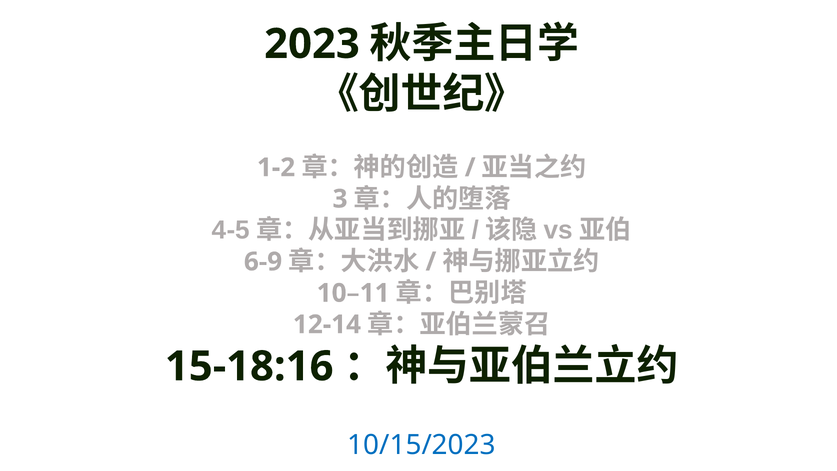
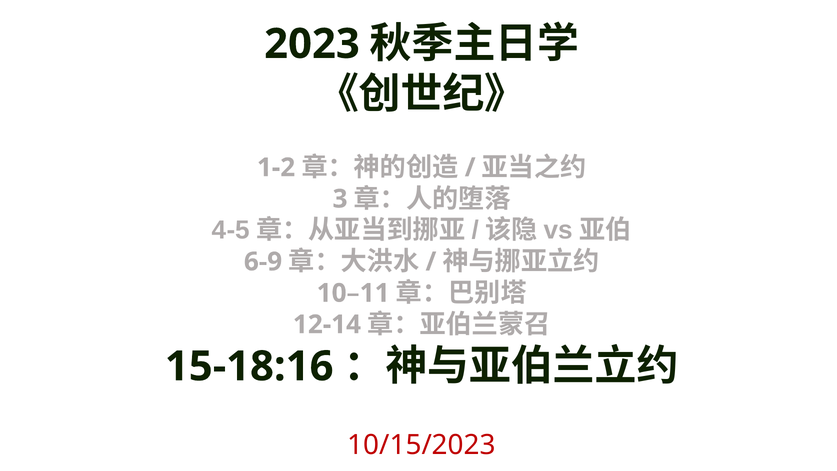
10/15/2023 colour: blue -> red (422, 445)
